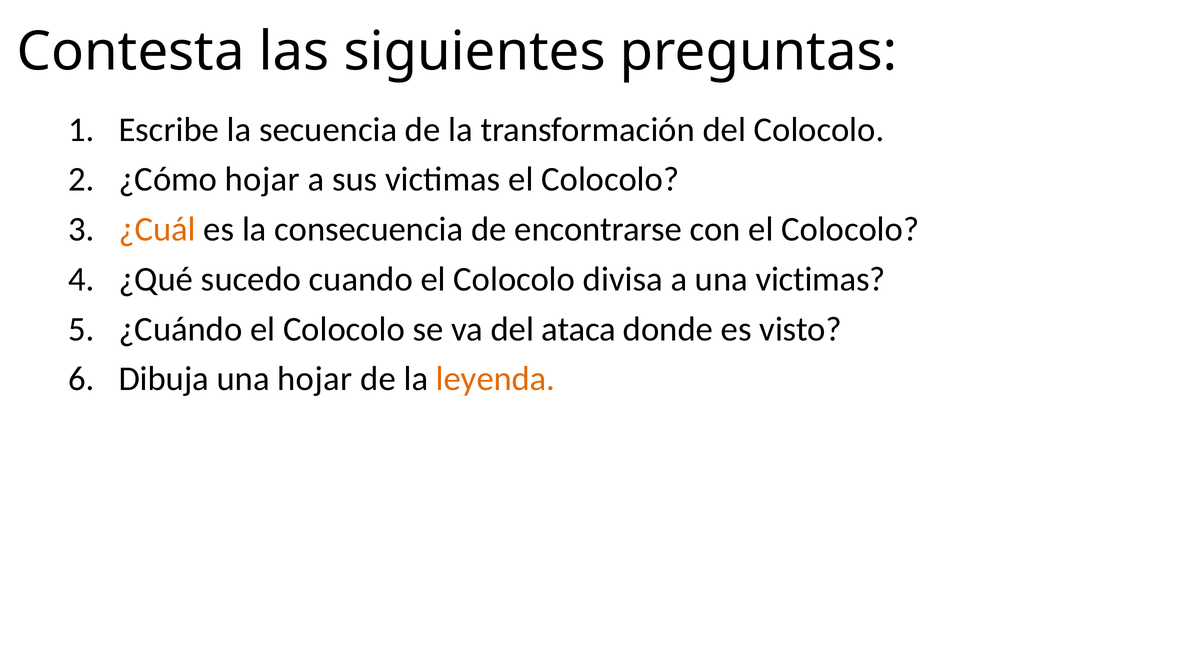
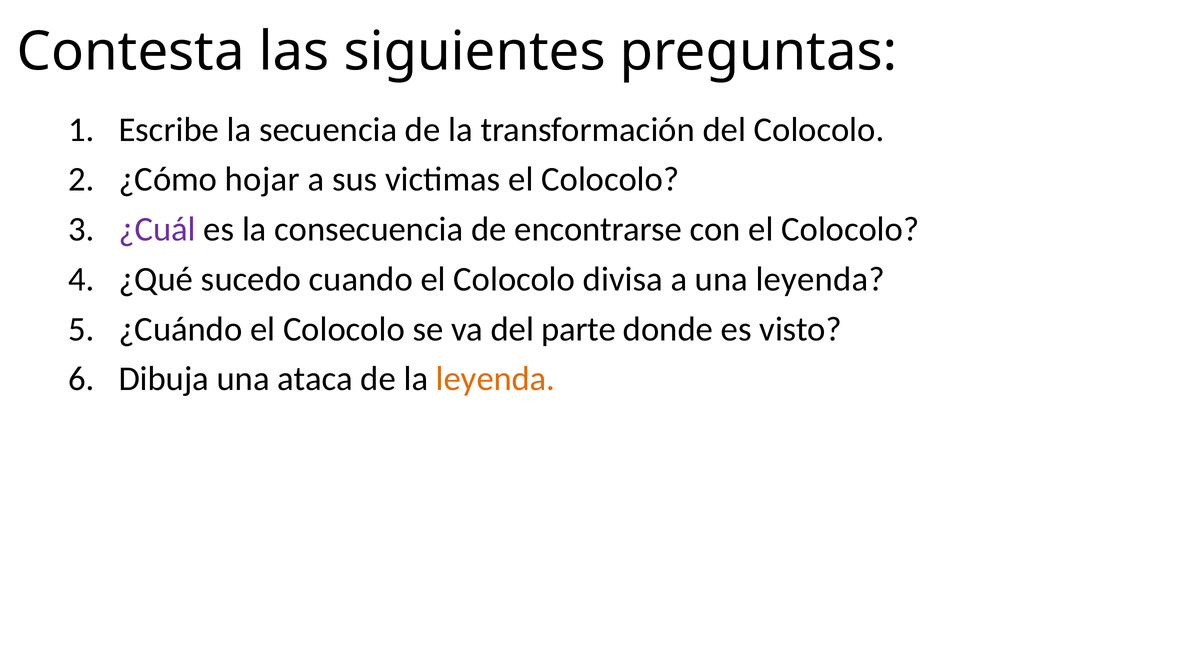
¿Cuál colour: orange -> purple (157, 229)
una victimas: victimas -> leyenda (820, 279)
ataca: ataca -> parte (579, 329)
una hojar: hojar -> ataca (315, 379)
